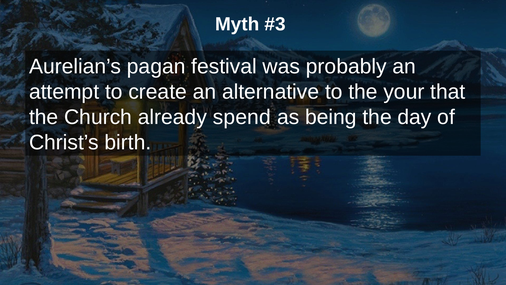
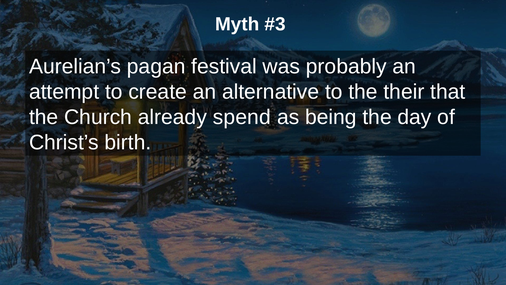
your: your -> their (404, 92)
